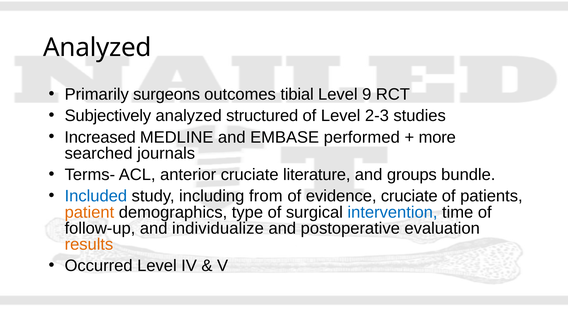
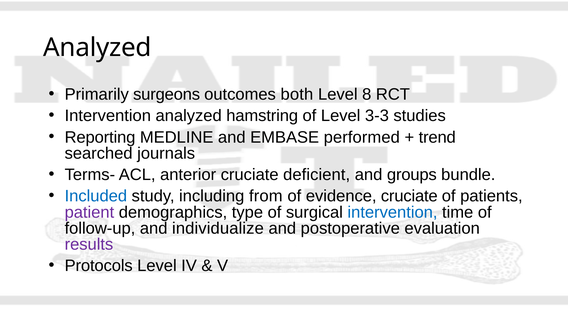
tibial: tibial -> both (297, 95)
9: 9 -> 8 (367, 95)
Subjectively: Subjectively -> Intervention (108, 116)
structured: structured -> hamstring (262, 116)
2-3: 2-3 -> 3-3 (377, 116)
Increased: Increased -> Reporting (100, 137)
more: more -> trend (437, 137)
literature: literature -> deficient (317, 175)
patient colour: orange -> purple (89, 213)
results colour: orange -> purple (89, 245)
Occurred: Occurred -> Protocols (99, 266)
